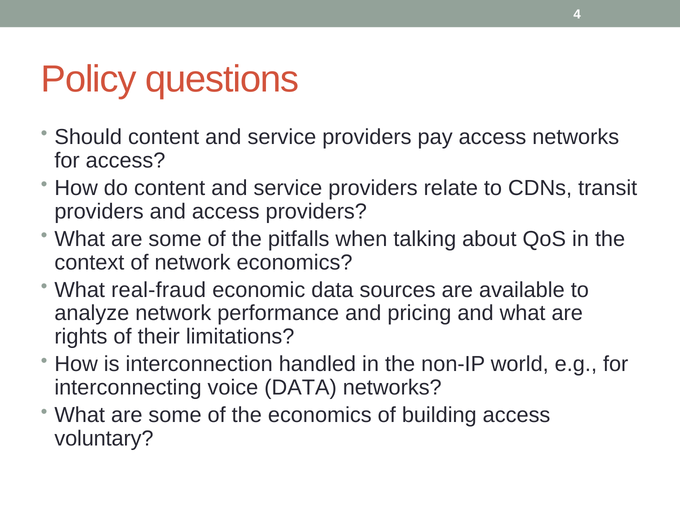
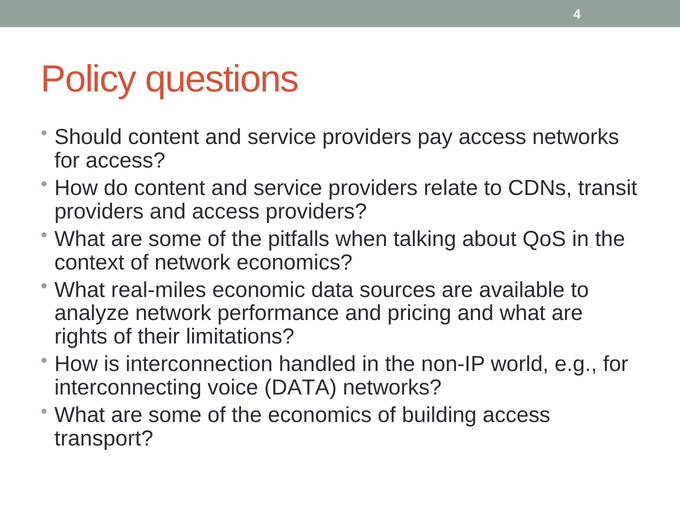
real-fraud: real-fraud -> real-miles (159, 290)
voluntary: voluntary -> transport (104, 439)
